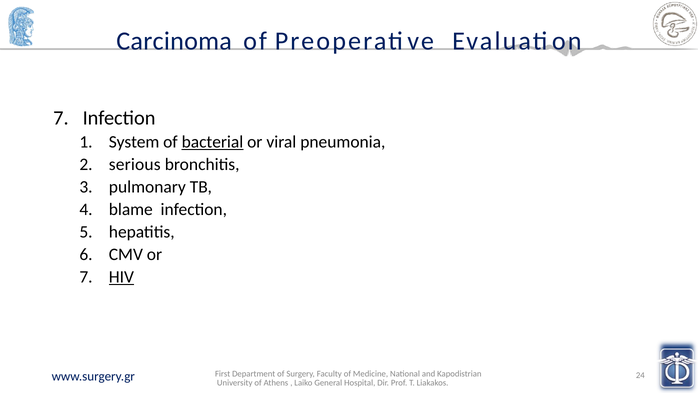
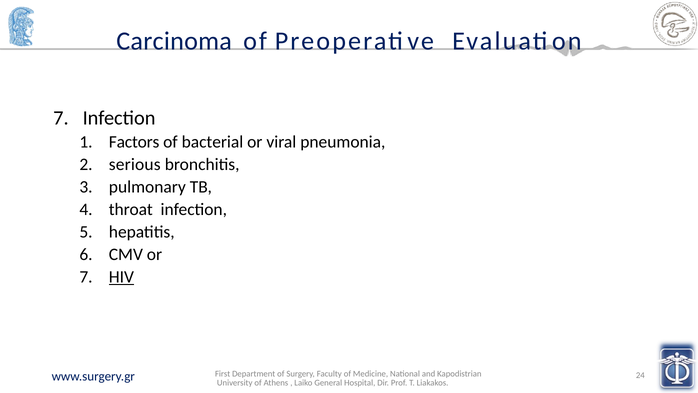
System: System -> Factors (134, 142)
bacterial underline: present -> none (212, 142)
blame: blame -> throat (131, 209)
